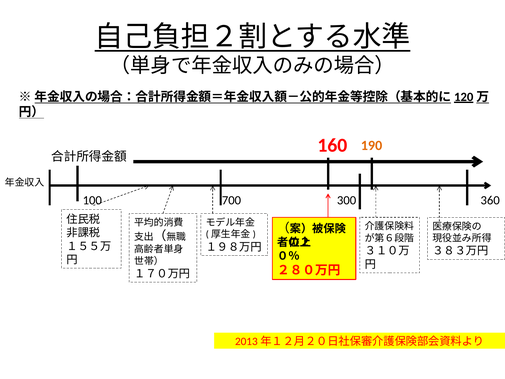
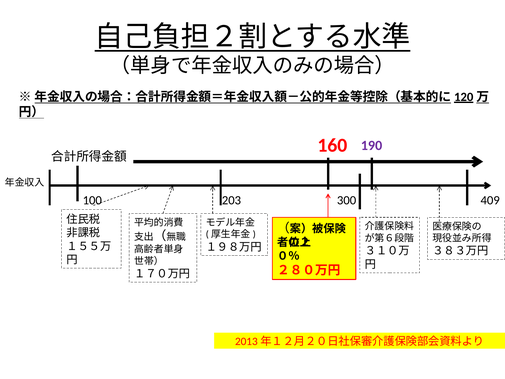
190 colour: orange -> purple (372, 146)
700: 700 -> 203 (231, 200)
360: 360 -> 409 (490, 200)
